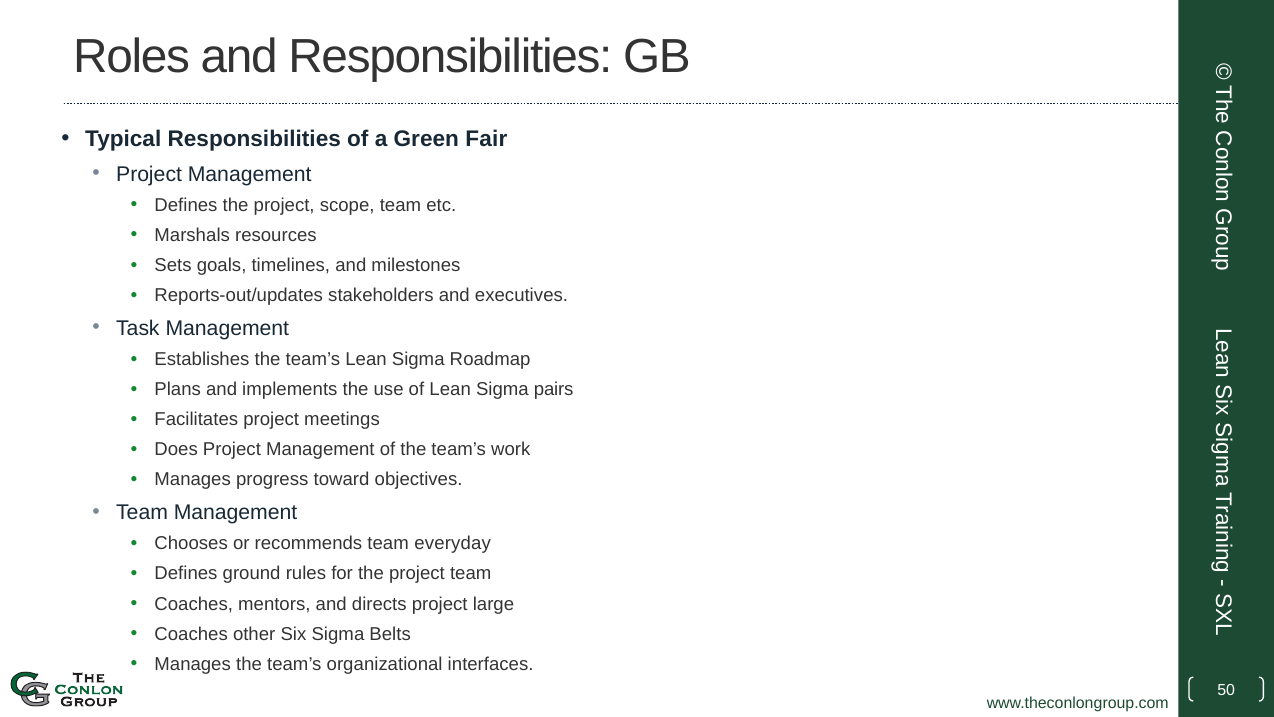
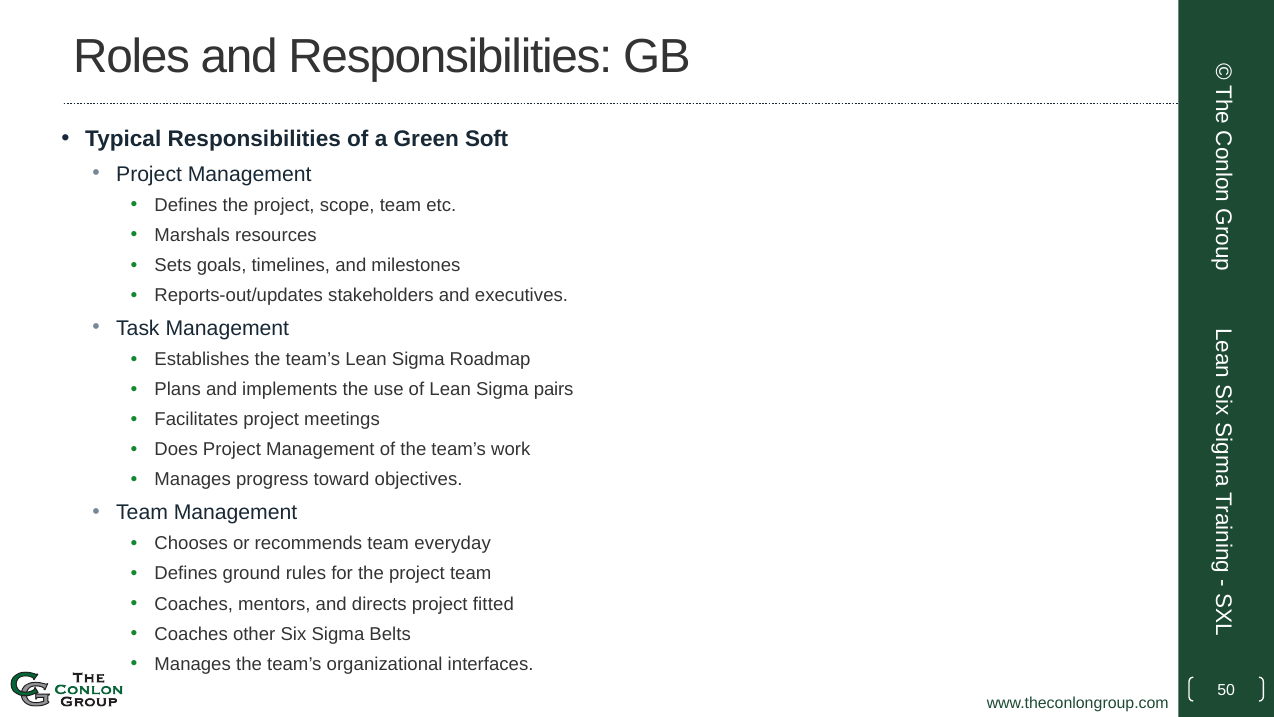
Fair: Fair -> Soft (487, 139)
large: large -> fitted (493, 604)
